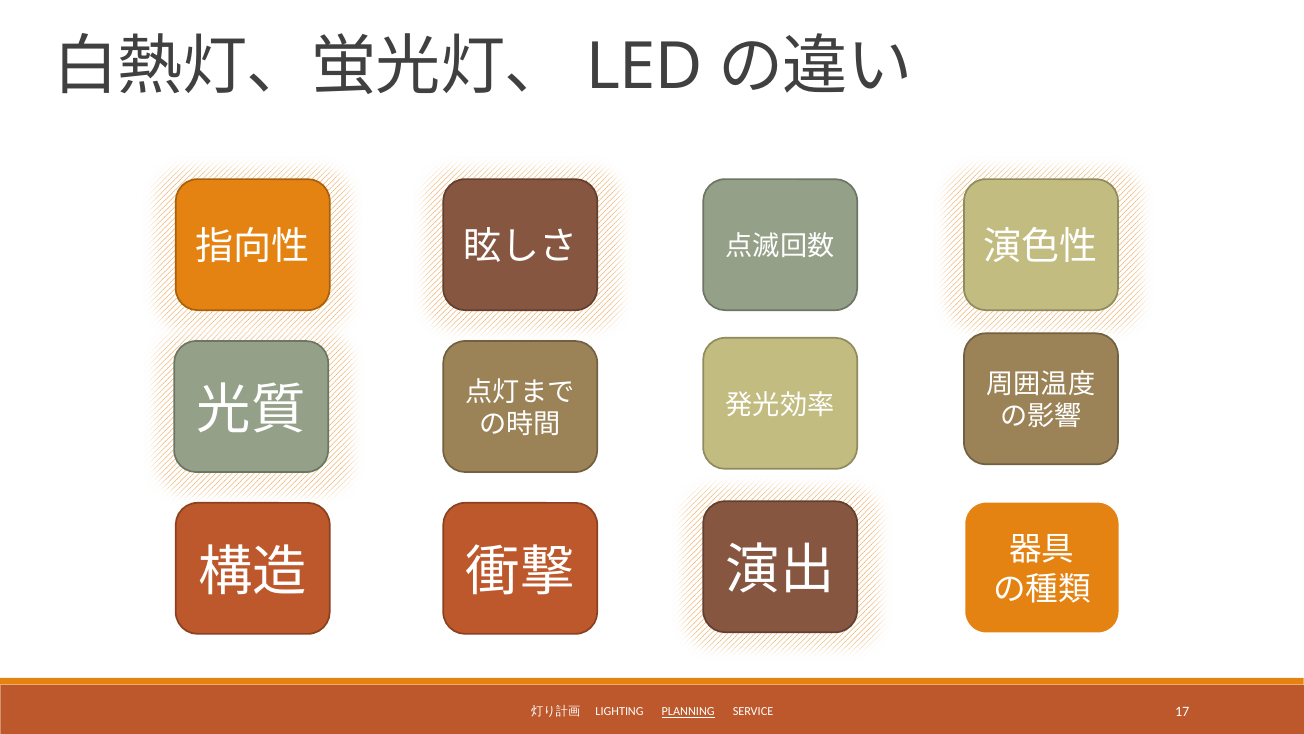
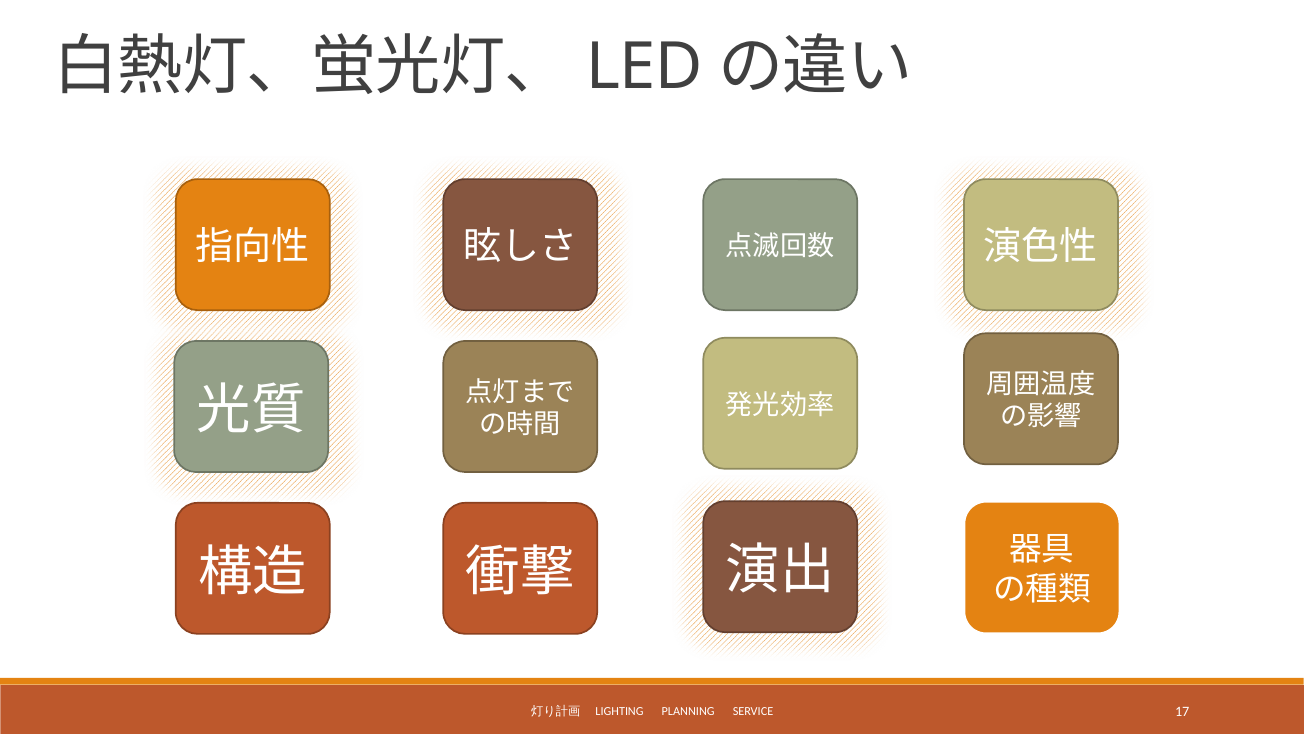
PLANNING underline: present -> none (688, 711)
